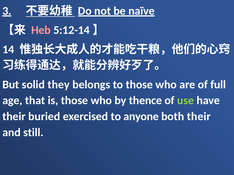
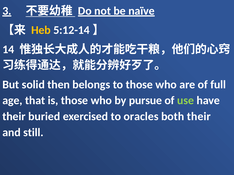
Heb colour: pink -> yellow (41, 30)
they: they -> then (59, 85)
thence: thence -> pursue (145, 101)
anyone: anyone -> oracles (141, 117)
